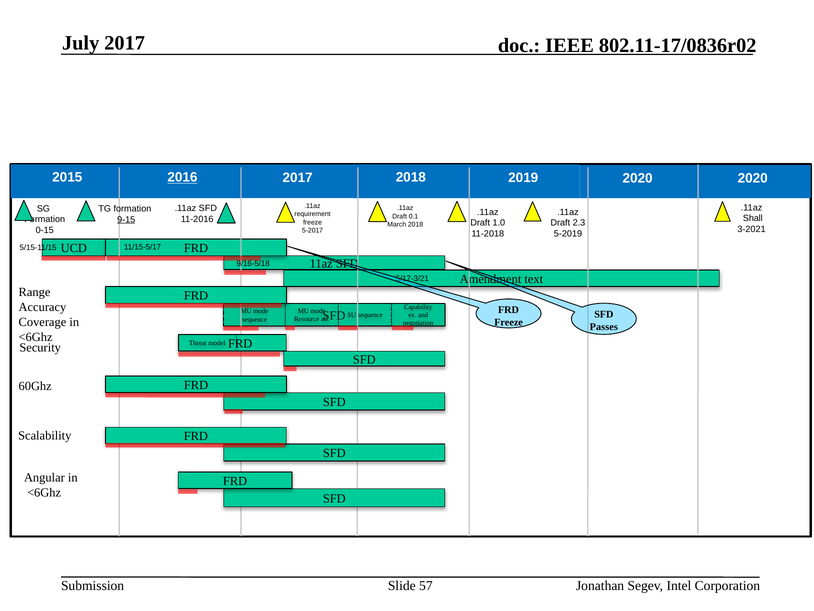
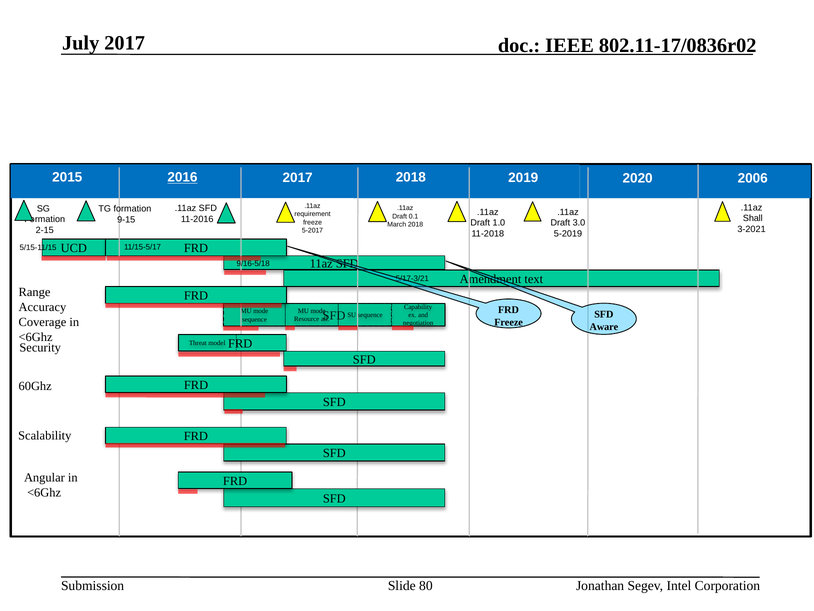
2020: 2020 -> 2006 (753, 178)
9-15 underline: present -> none (126, 219)
2.3: 2.3 -> 3.0 (579, 223)
0-15: 0-15 -> 2-15 (45, 230)
Passes: Passes -> Aware (604, 327)
57: 57 -> 80 (426, 586)
